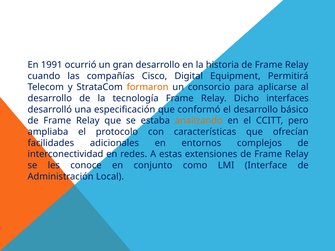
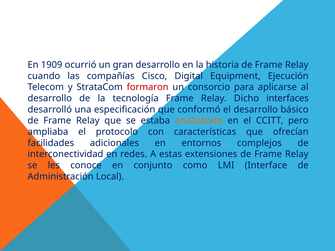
1991: 1991 -> 1909 (52, 65)
Permitirá: Permitirá -> Ejecución (288, 76)
formaron colour: orange -> red (148, 87)
